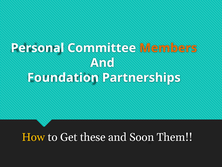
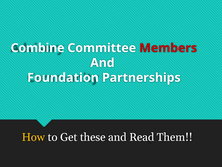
Personal: Personal -> Combine (38, 48)
Members colour: orange -> red (168, 48)
Soon: Soon -> Read (142, 137)
